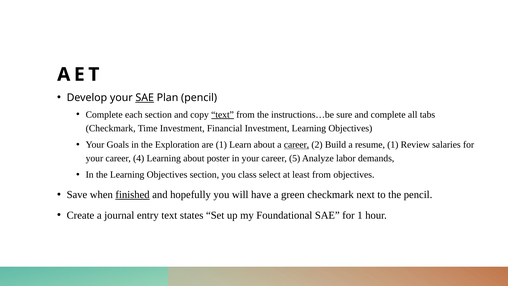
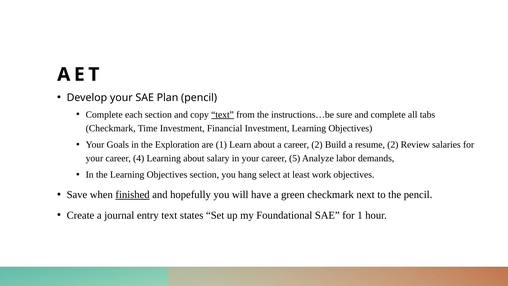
SAE underline: present -> none (145, 98)
career underline: present -> none (297, 145)
resume 1: 1 -> 2 (393, 145)
poster: poster -> salary (218, 158)
class: class -> hang (247, 175)
least from: from -> work (322, 175)
